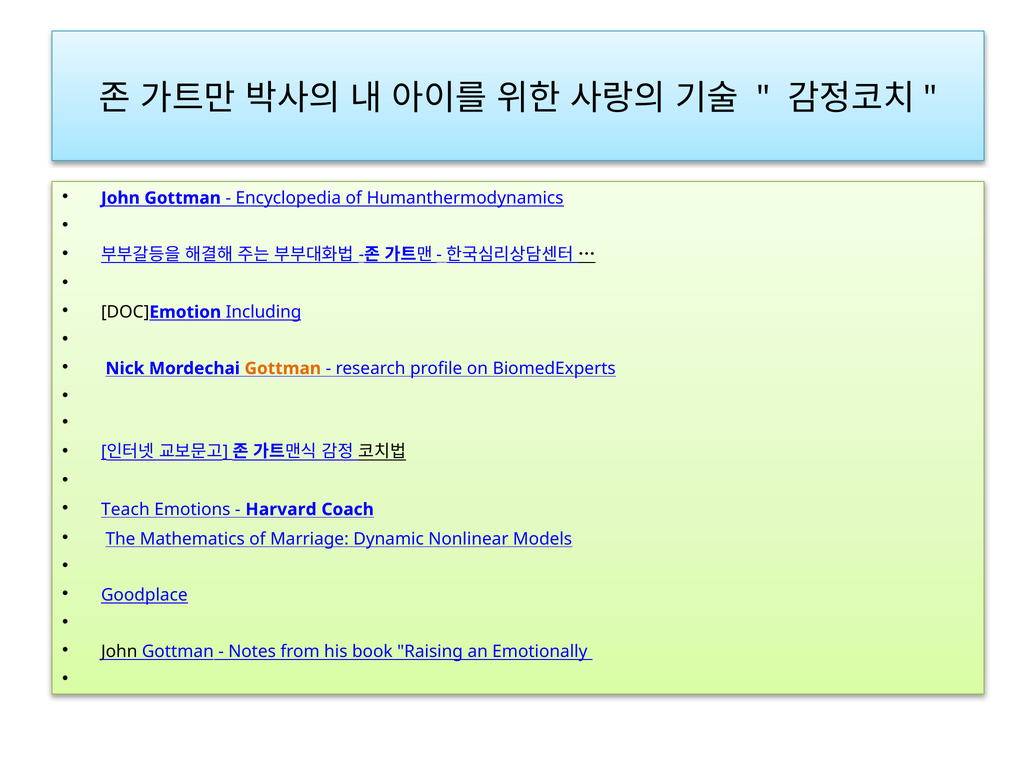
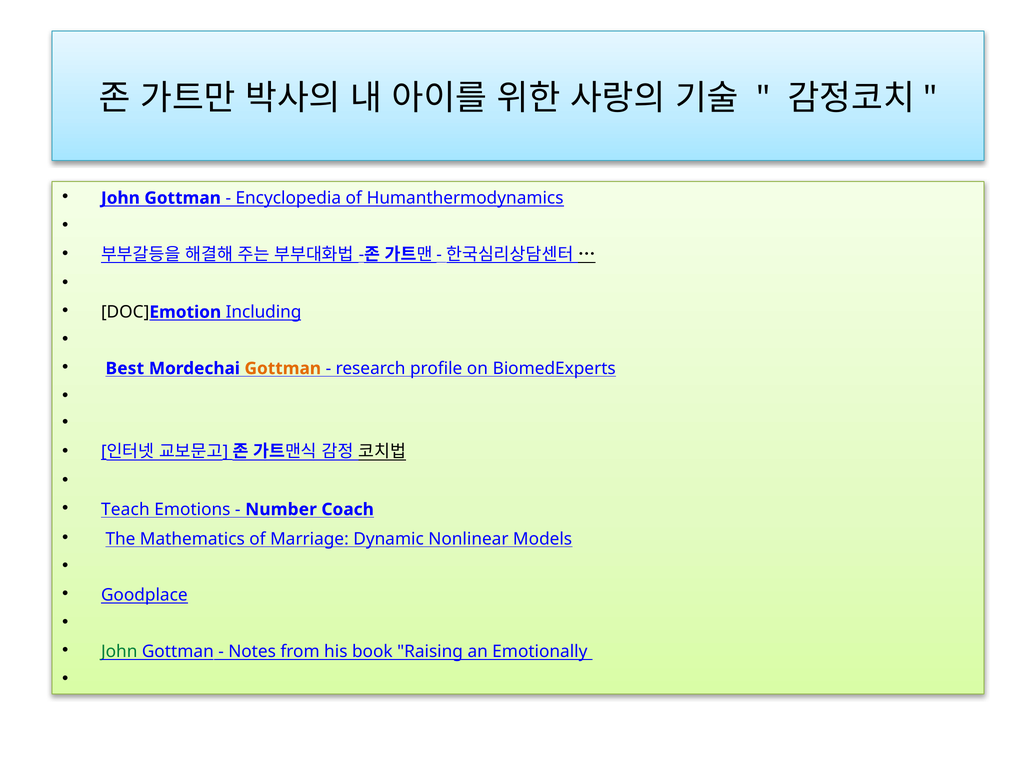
Nick: Nick -> Best (125, 368)
Harvard: Harvard -> Number (281, 509)
John colour: black -> green (119, 652)
